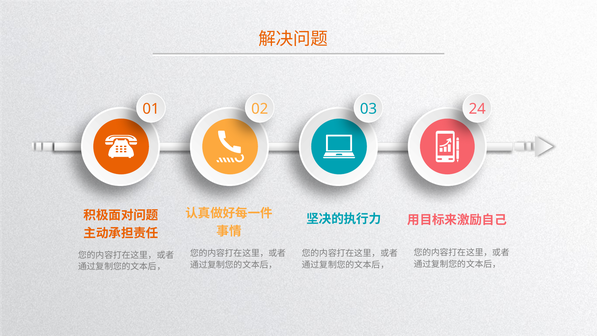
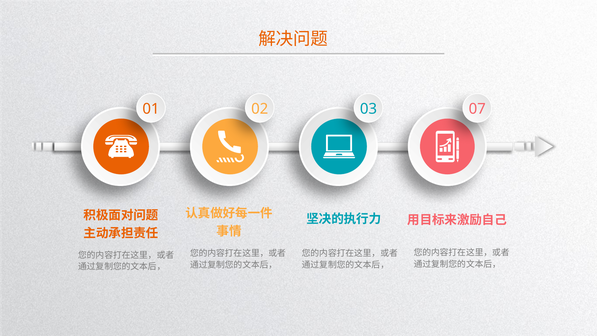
24: 24 -> 07 (477, 109)
